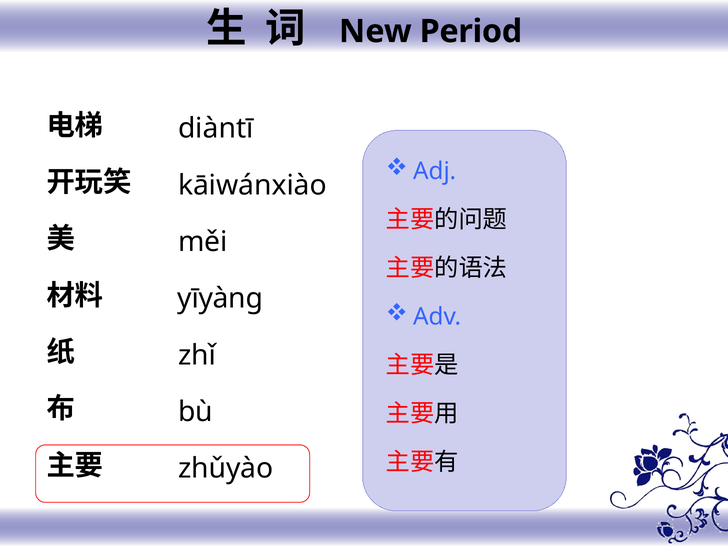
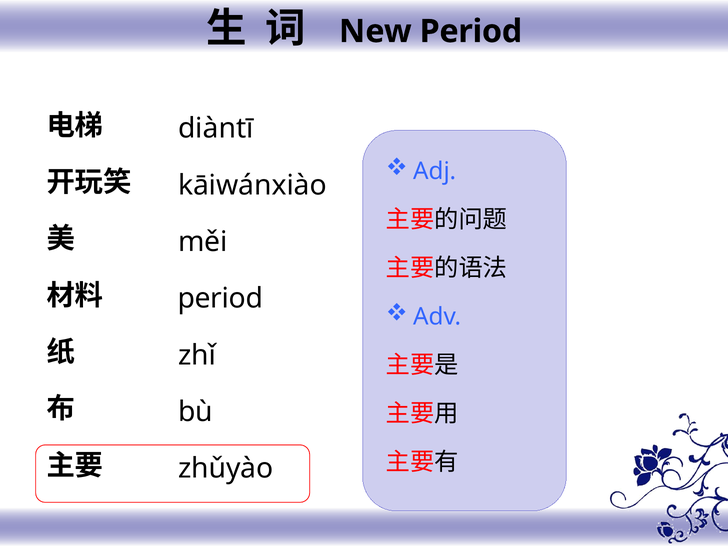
yīyànɡ: yīyànɡ -> period (220, 299)
